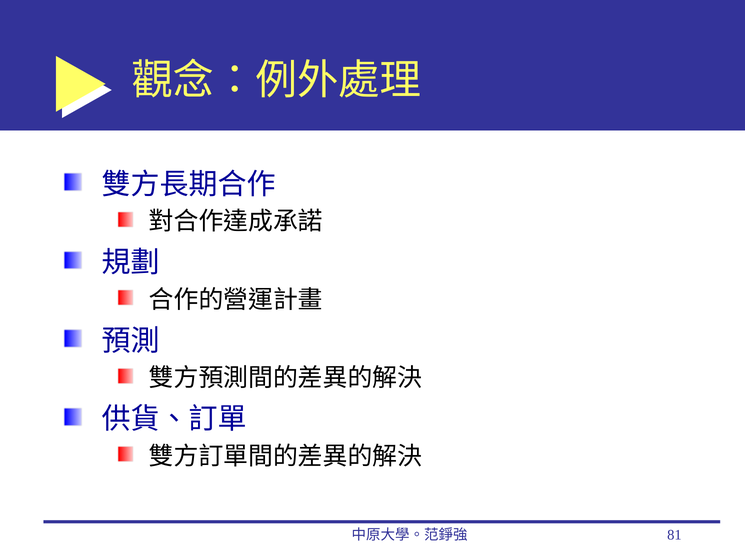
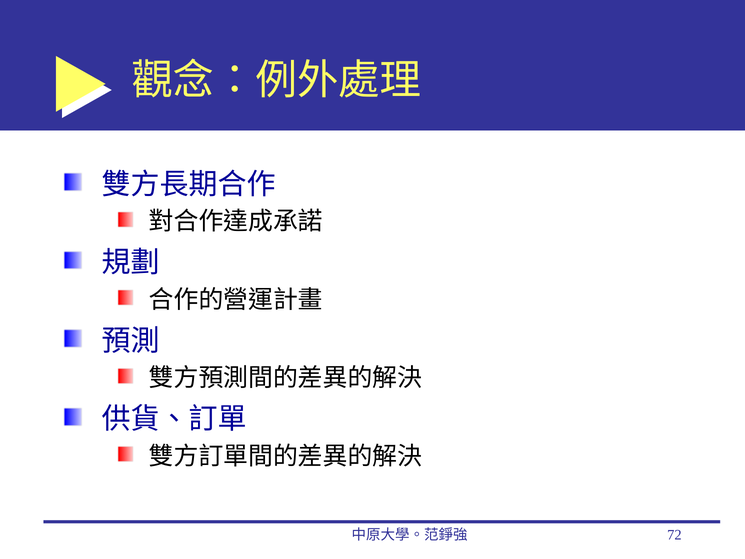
81: 81 -> 72 (674, 535)
